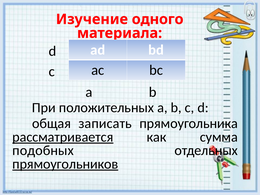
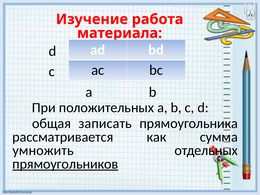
одного: одного -> работа (158, 19)
рассматривается underline: present -> none (63, 137)
подобных: подобных -> умножить (43, 151)
